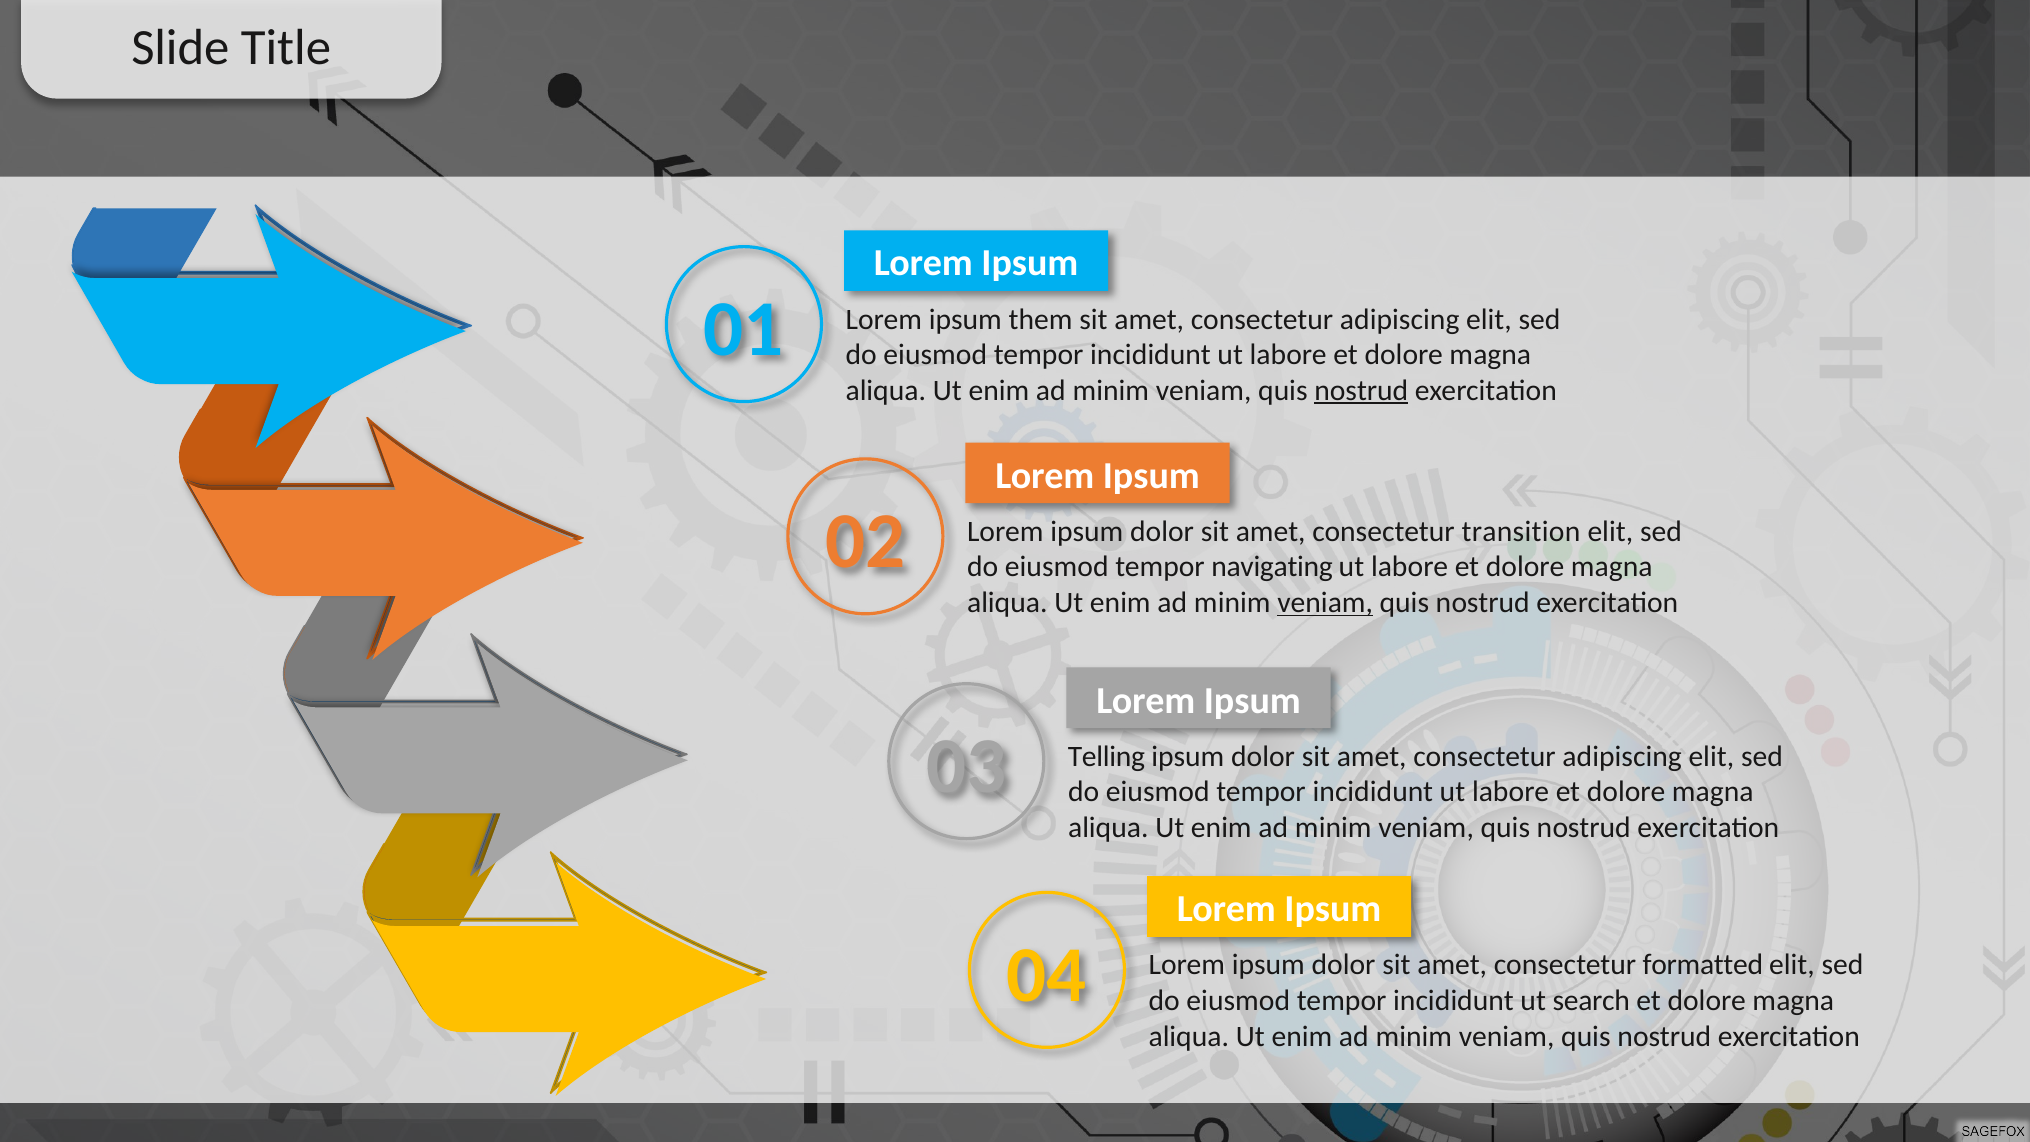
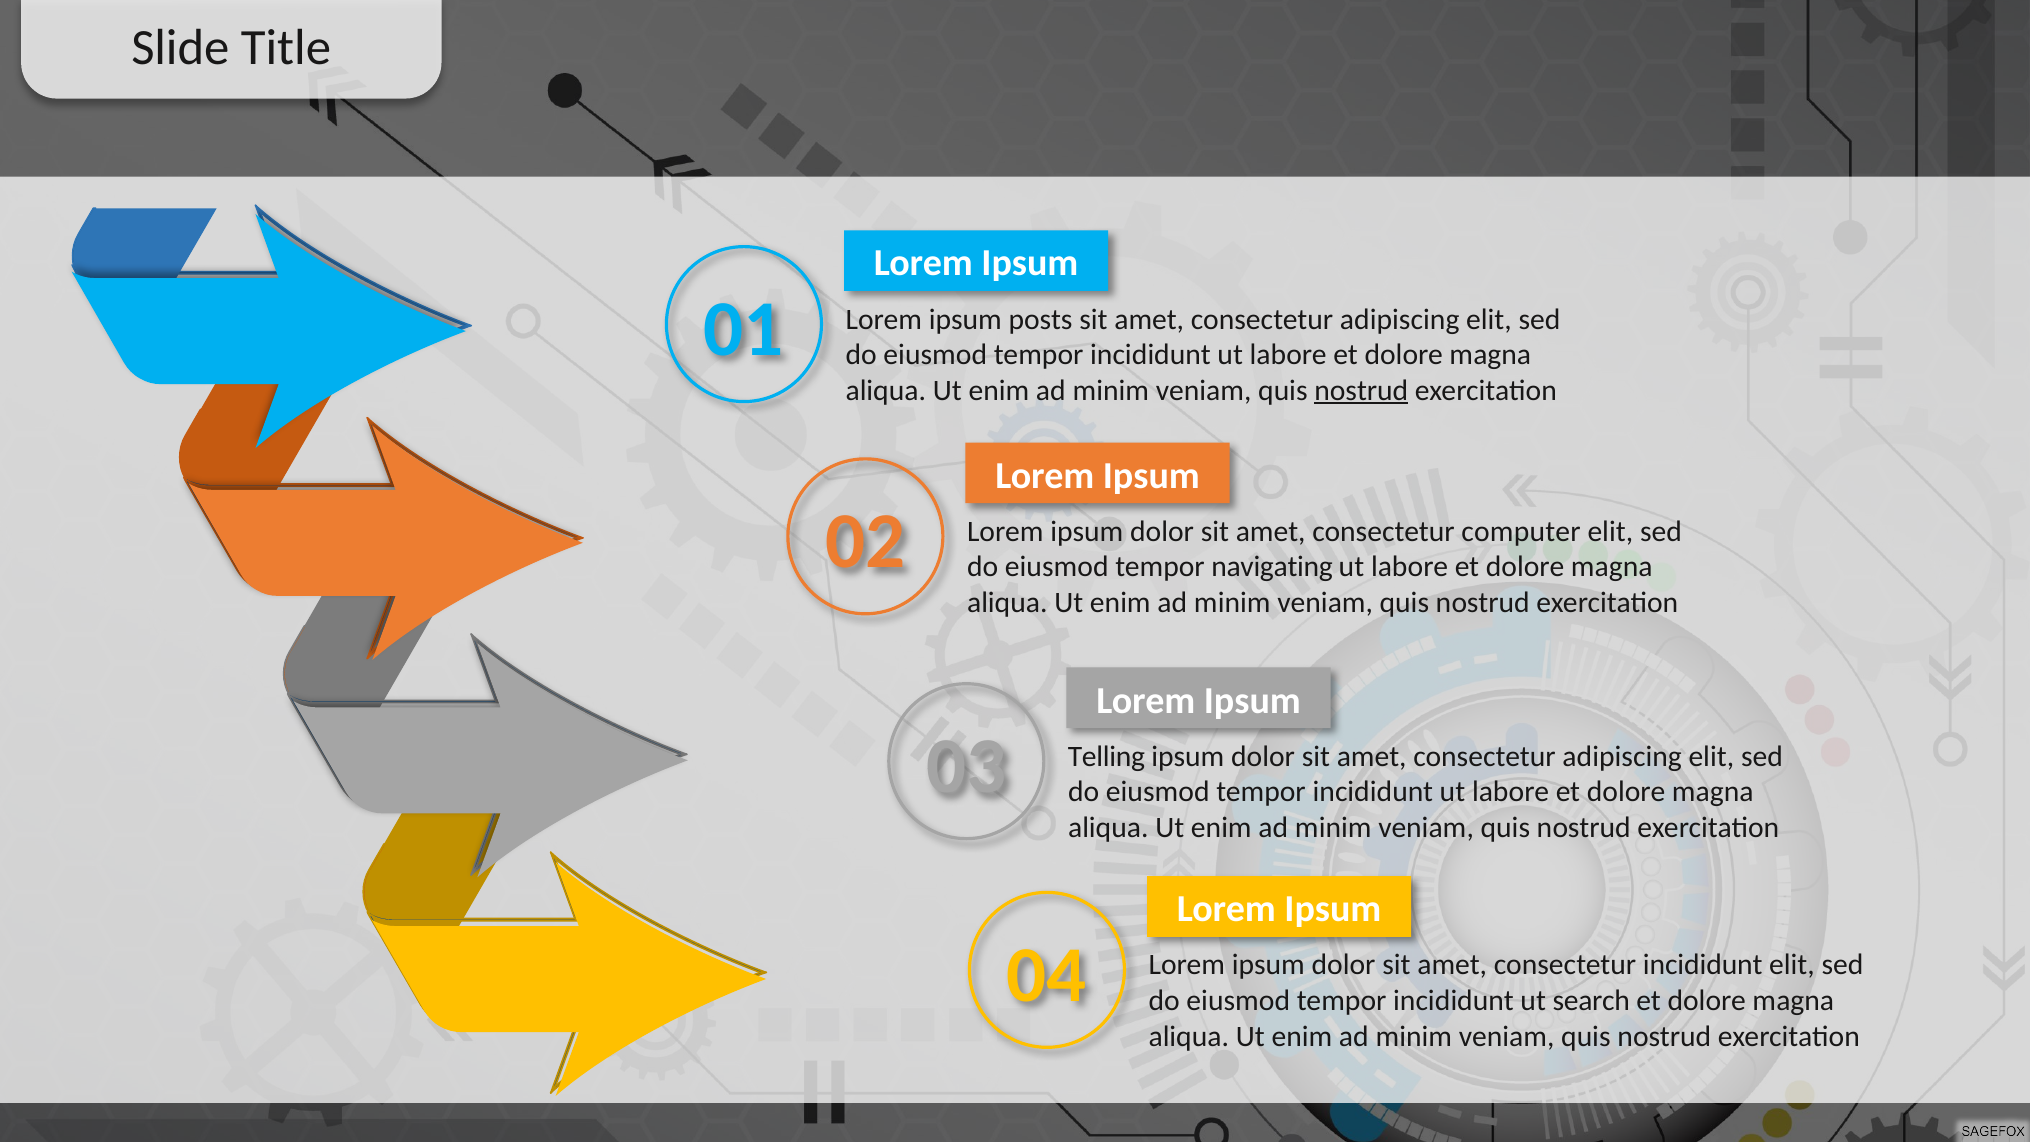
them: them -> posts (1041, 319)
transition: transition -> computer (1521, 532)
veniam underline: present -> none (1325, 603)
consectetur formatted: formatted -> incididunt (1703, 965)
